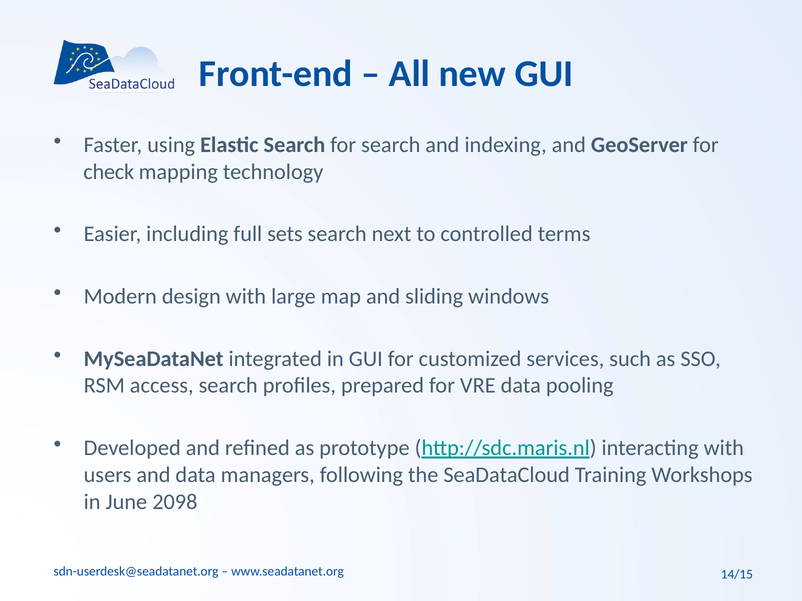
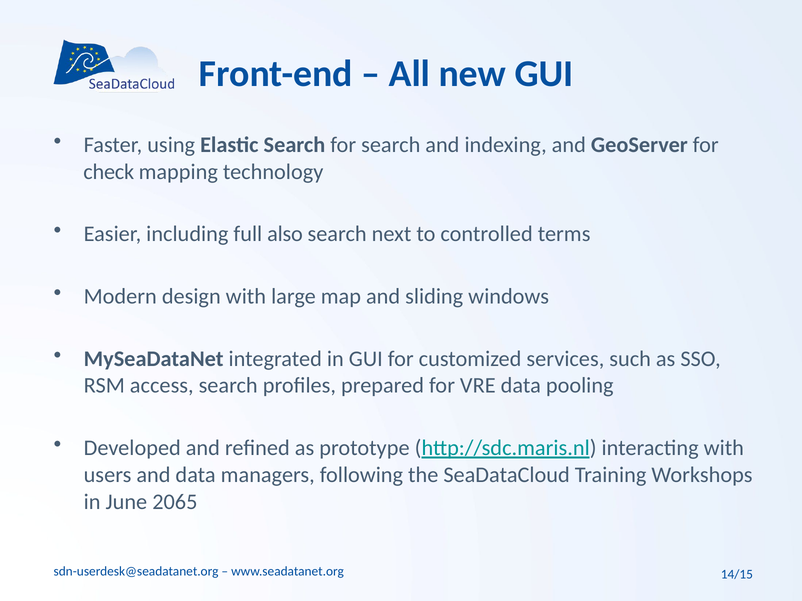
sets: sets -> also (285, 234)
2098: 2098 -> 2065 (175, 502)
